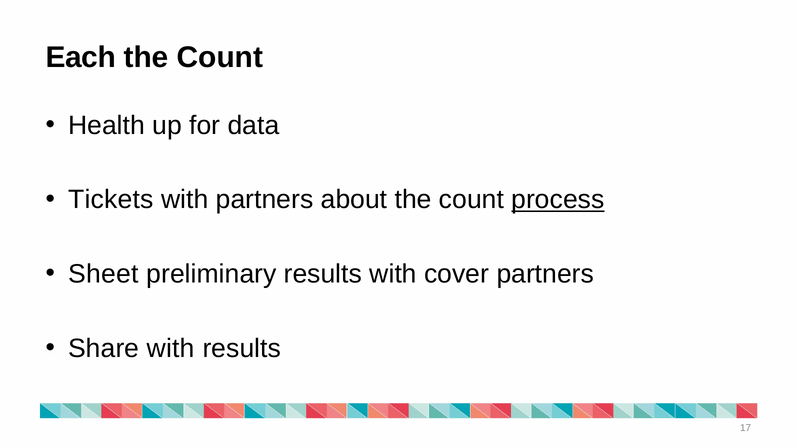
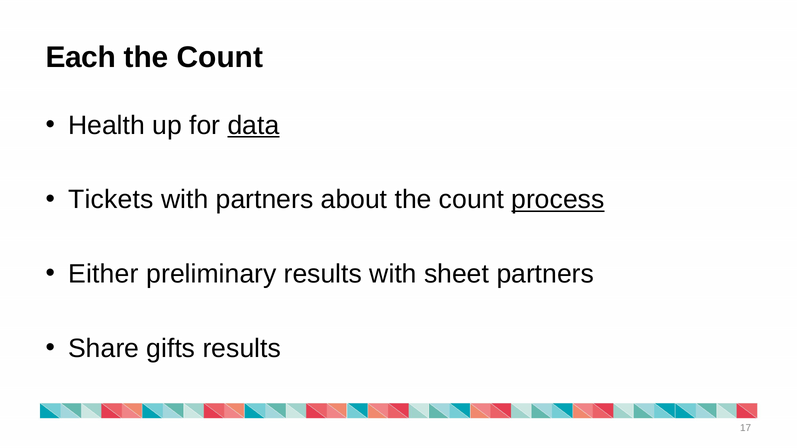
data underline: none -> present (254, 125)
Sheet: Sheet -> Either (104, 274)
cover: cover -> sheet (457, 274)
Share with: with -> gifts (171, 349)
